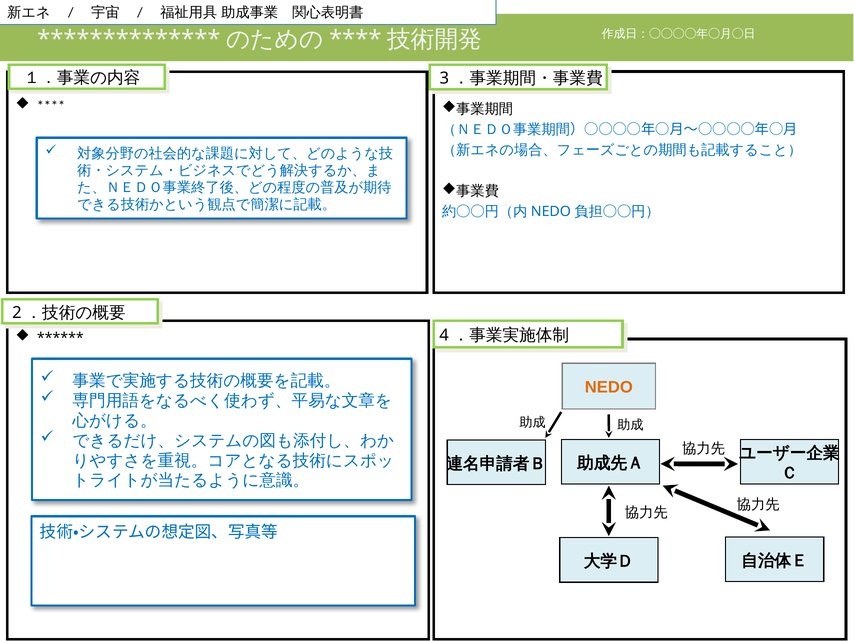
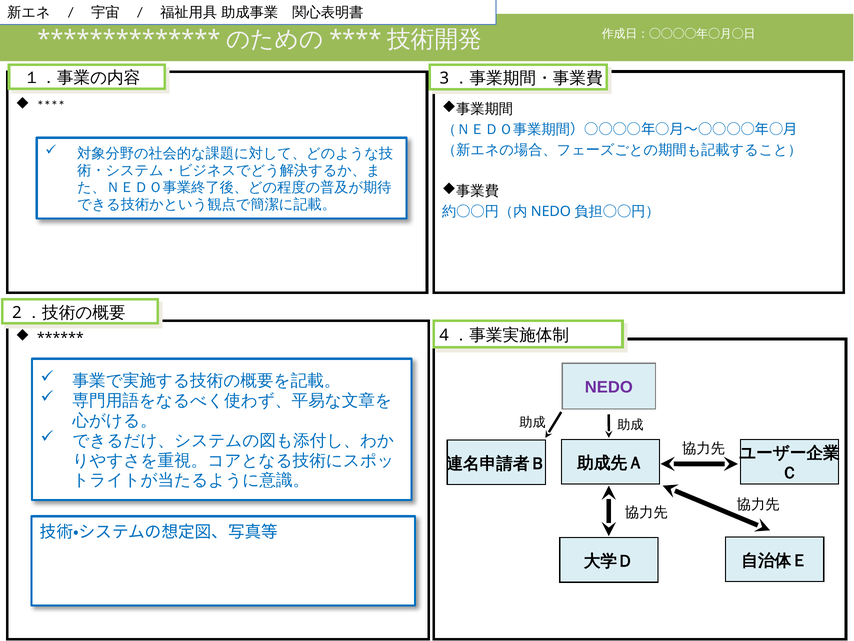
NEDO colour: orange -> purple (609, 387)
